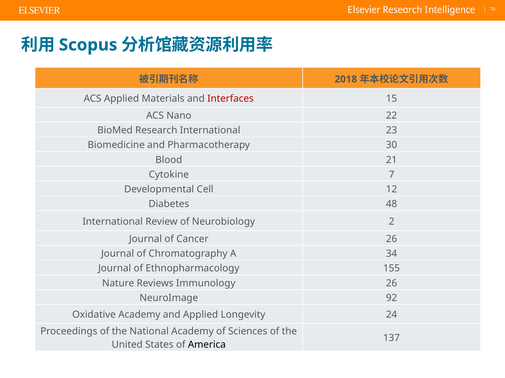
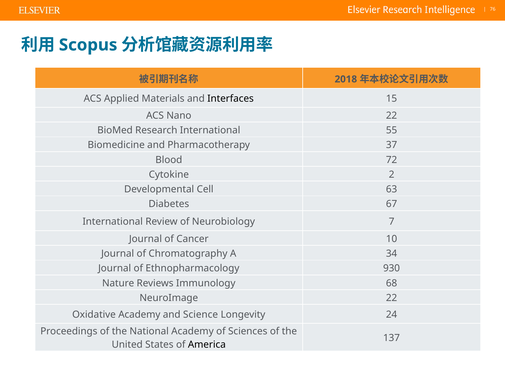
Interfaces colour: red -> black (231, 99)
23: 23 -> 55 (392, 131)
30: 30 -> 37 (392, 145)
21: 21 -> 72 (392, 160)
7: 7 -> 2 (392, 175)
12: 12 -> 63 (392, 190)
48: 48 -> 67 (392, 204)
2: 2 -> 7 (392, 222)
Cancer 26: 26 -> 10 (392, 239)
155: 155 -> 930 (392, 269)
Immunology 26: 26 -> 68 (392, 284)
NeuroImage 92: 92 -> 22 (392, 298)
and Applied: Applied -> Science (201, 315)
